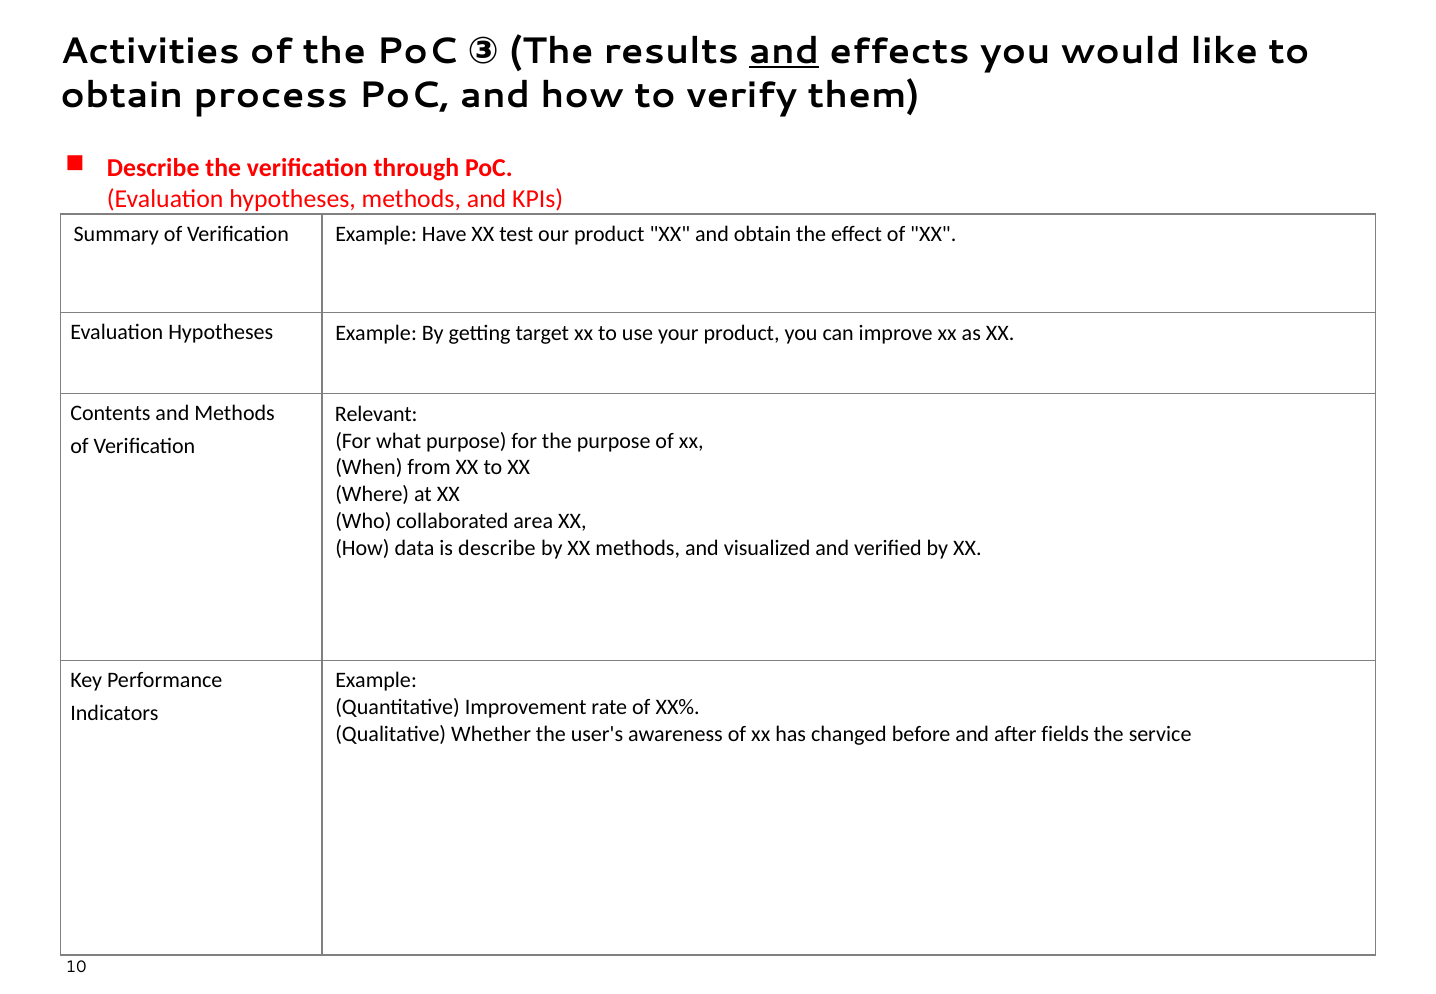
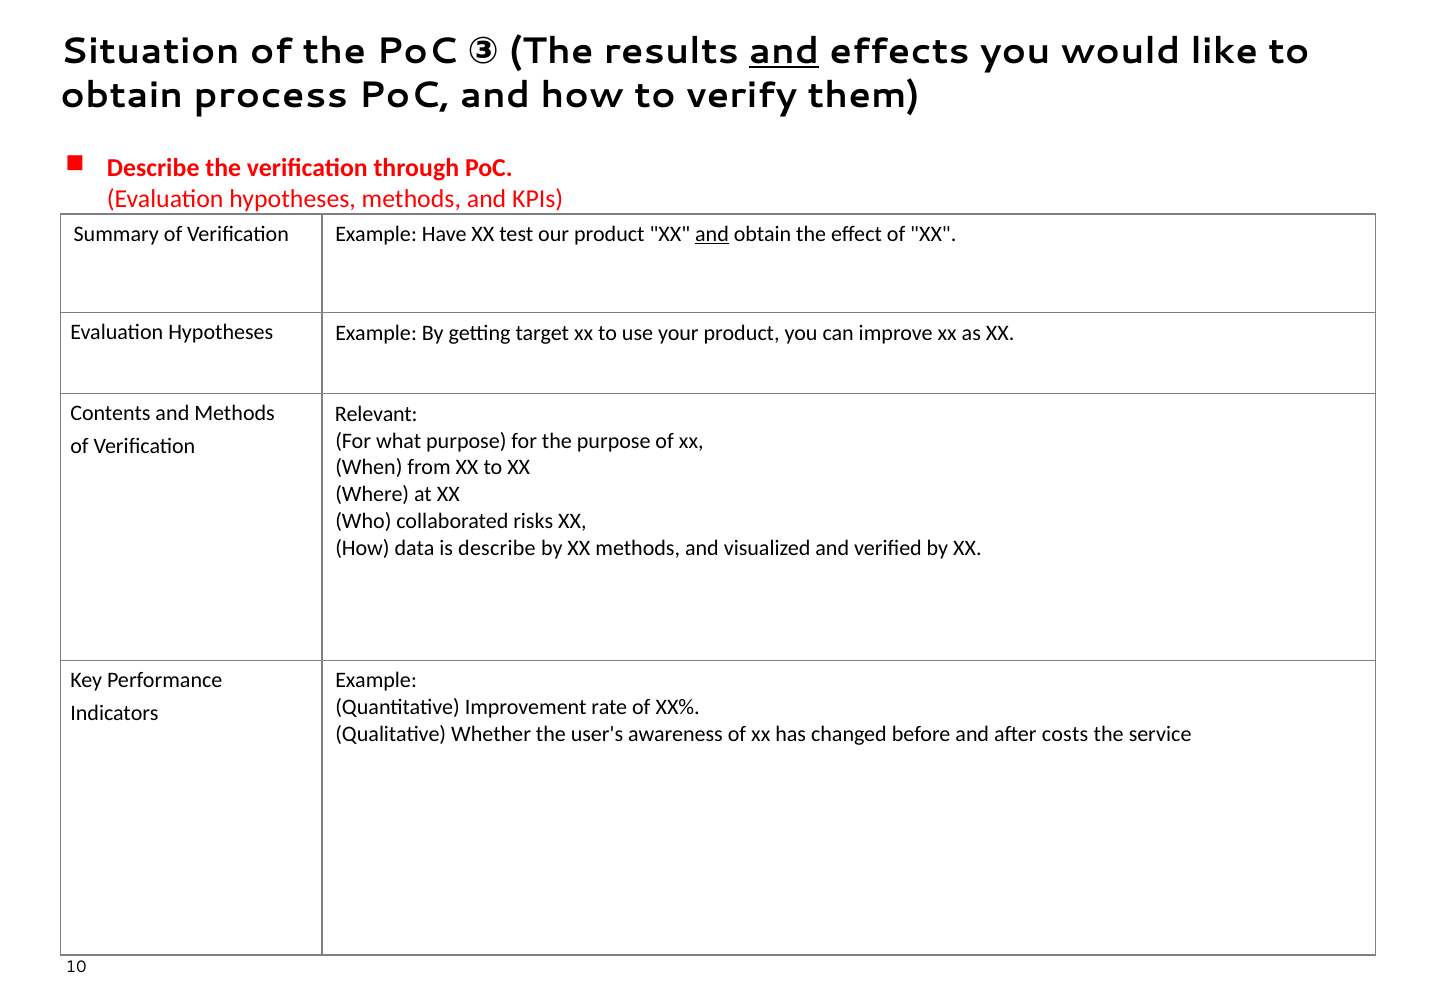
Activities: Activities -> Situation (150, 52)
and underline: none -> present (712, 234)
area: area -> risks (533, 522)
fields: fields -> costs (1065, 735)
